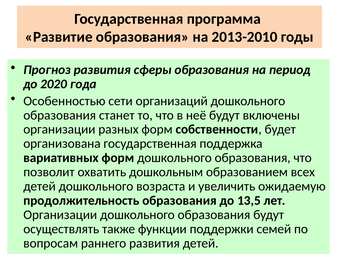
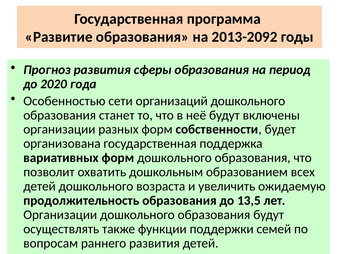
2013-2010: 2013-2010 -> 2013-2092 (245, 37)
